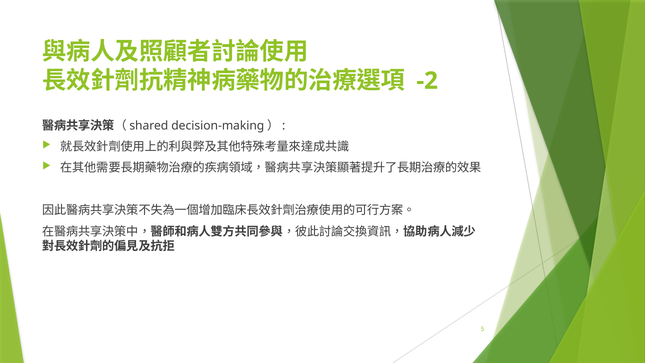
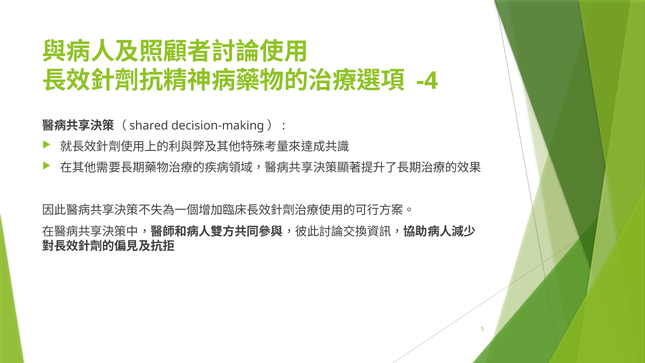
-2: -2 -> -4 (427, 81)
